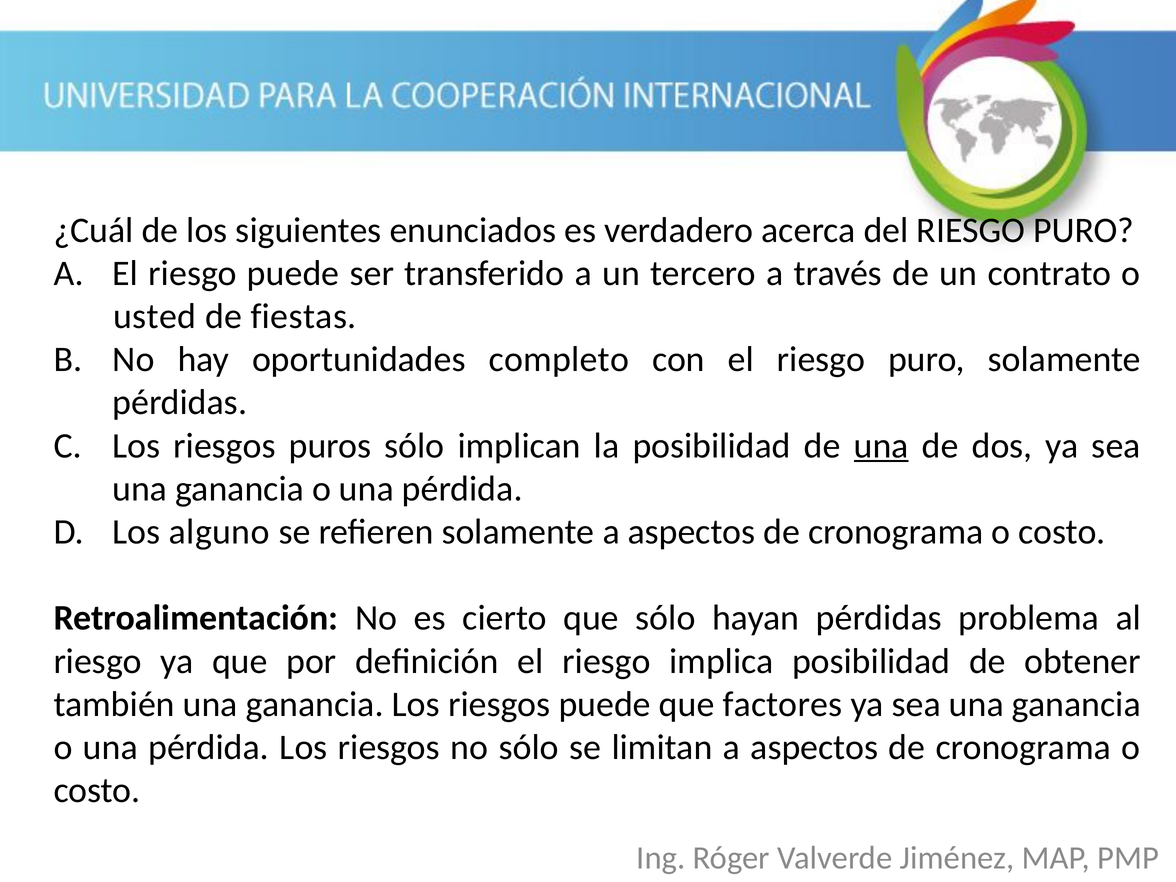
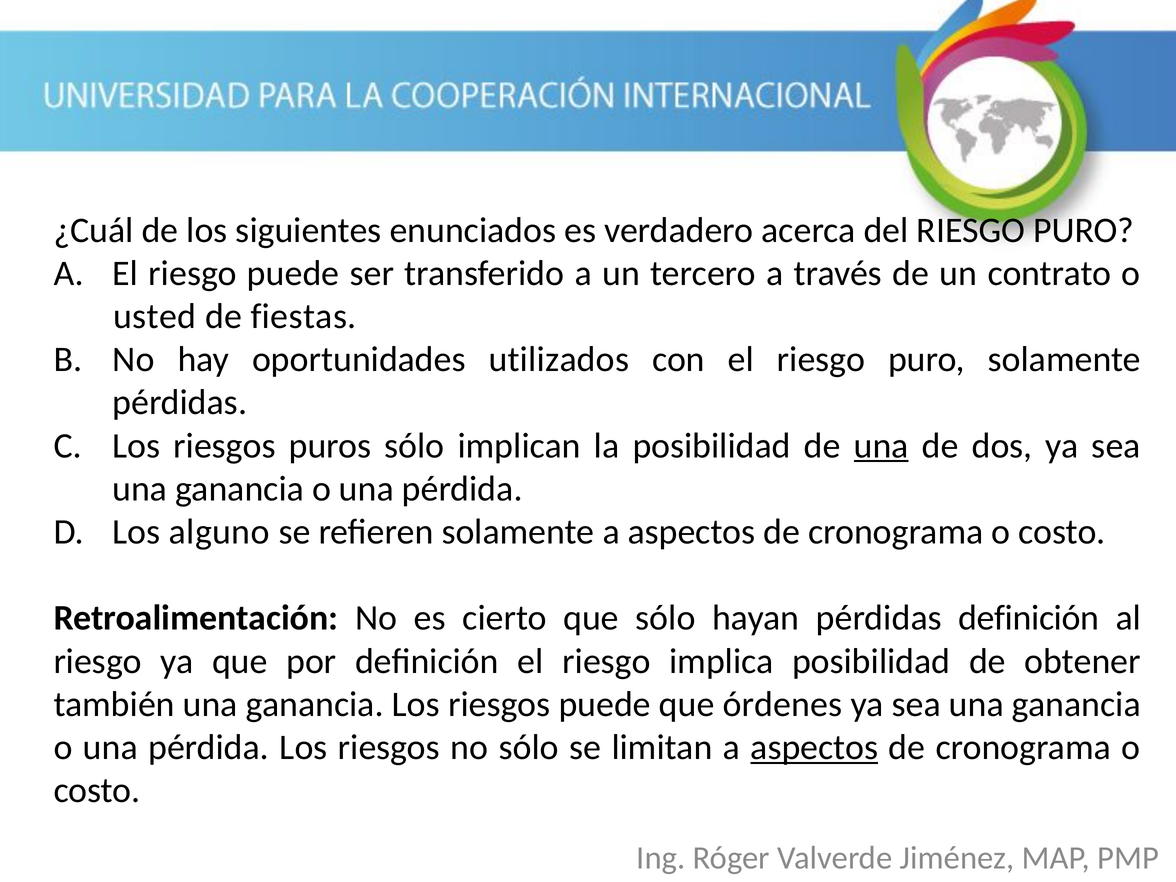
completo: completo -> utilizados (559, 360)
pérdidas problema: problema -> definición (1029, 618)
factores: factores -> órdenes (782, 704)
aspectos underline: none -> present (814, 747)
